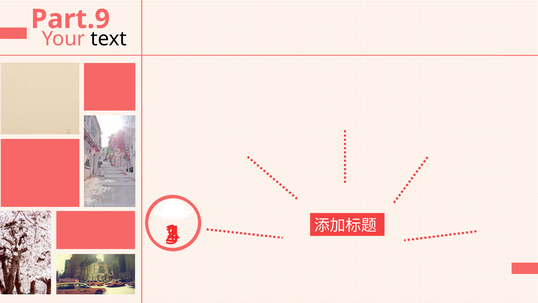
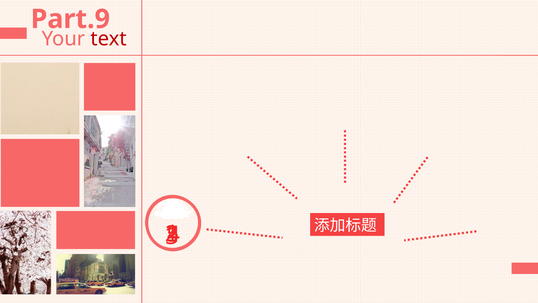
text colour: black -> red (109, 39)
